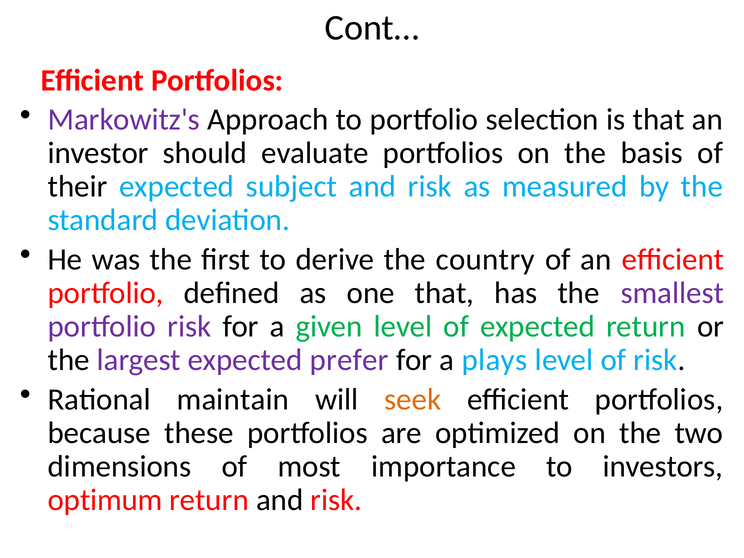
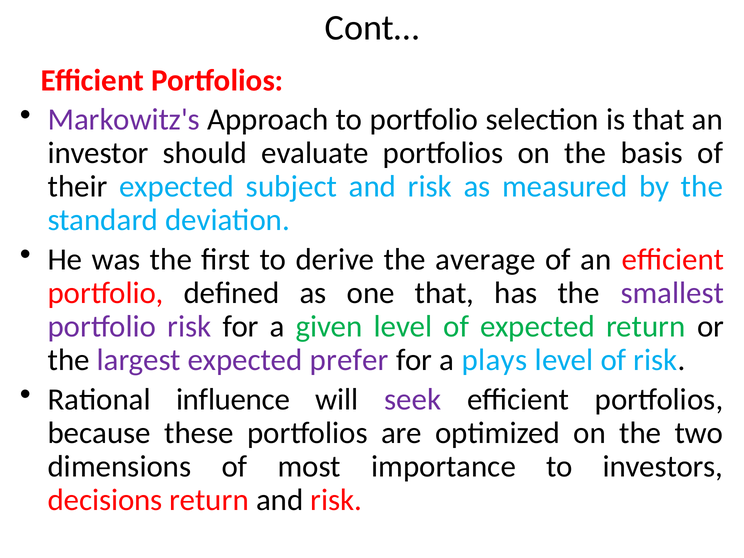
country: country -> average (485, 260)
maintain: maintain -> influence (233, 399)
seek colour: orange -> purple (413, 399)
optimum: optimum -> decisions (105, 500)
